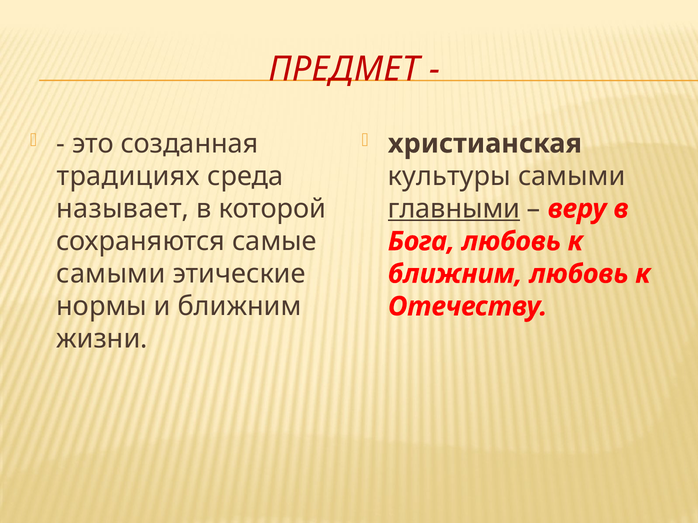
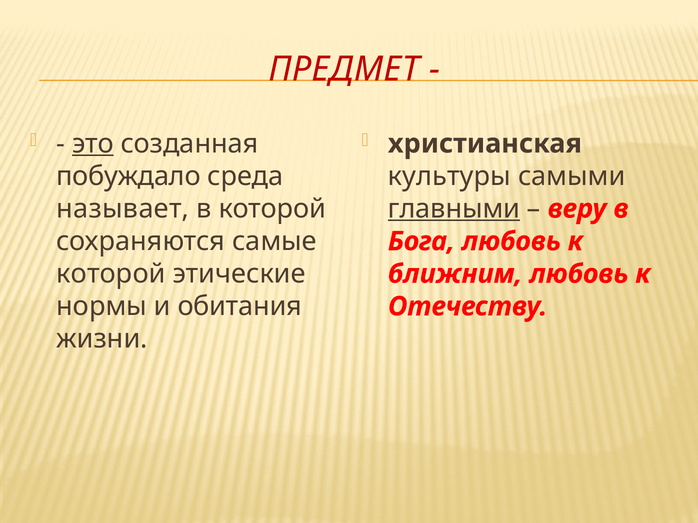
это underline: none -> present (93, 144)
традициях: традициях -> побуждало (128, 176)
самыми: самыми -> которой (111, 274)
и ближним: ближним -> обитания (240, 307)
